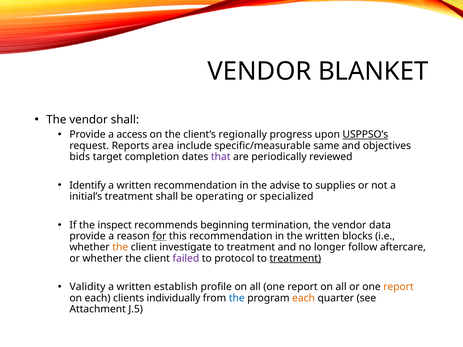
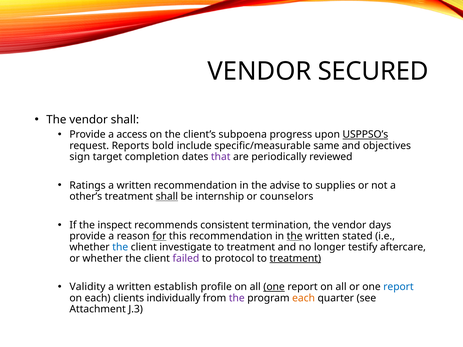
BLANKET: BLANKET -> SECURED (373, 71)
regionally: regionally -> subpoena (243, 135)
area: area -> bold (163, 146)
bids: bids -> sign (80, 157)
Identify: Identify -> Ratings (88, 185)
initial’s: initial’s -> other’s (86, 197)
shall underline: none -> present (167, 197)
operating: operating -> internship (220, 197)
specialized: specialized -> counselors (287, 197)
beginning: beginning -> consistent (225, 225)
data: data -> days (380, 225)
the underline: none -> present (295, 236)
blocks: blocks -> stated (357, 236)
the colour: orange -> blue (120, 247)
follow: follow -> testify (363, 247)
one underline: none -> present (274, 287)
report colour: orange -> blue (398, 287)
the colour: blue -> purple (237, 298)
J.5: J.5 -> J.3 (136, 309)
